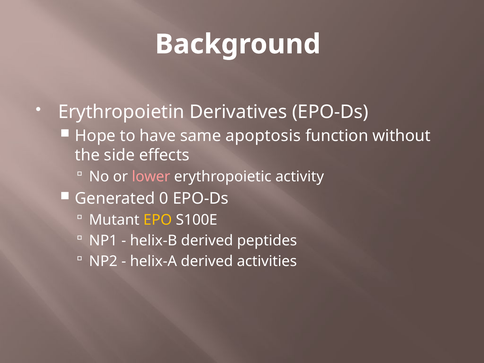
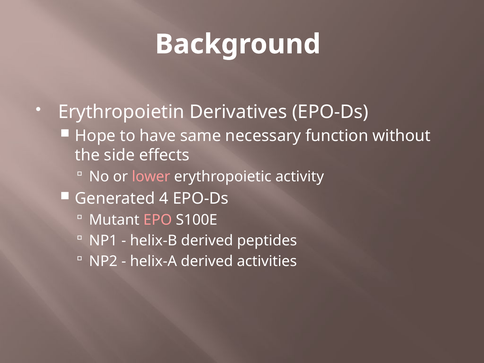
apoptosis: apoptosis -> necessary (263, 136)
0: 0 -> 4 (164, 198)
EPO colour: yellow -> pink (158, 220)
